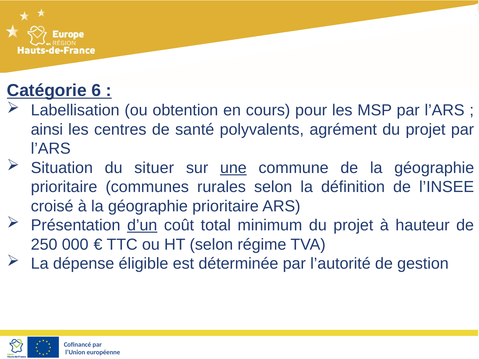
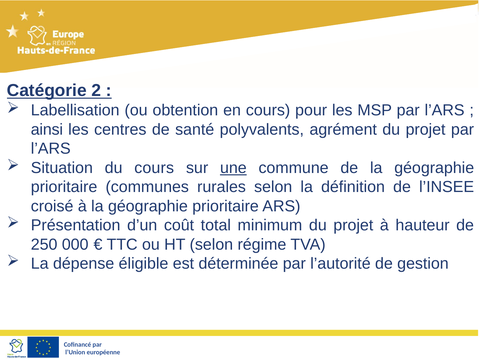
6: 6 -> 2 (96, 91)
du situer: situer -> cours (154, 168)
d’un underline: present -> none (142, 225)
